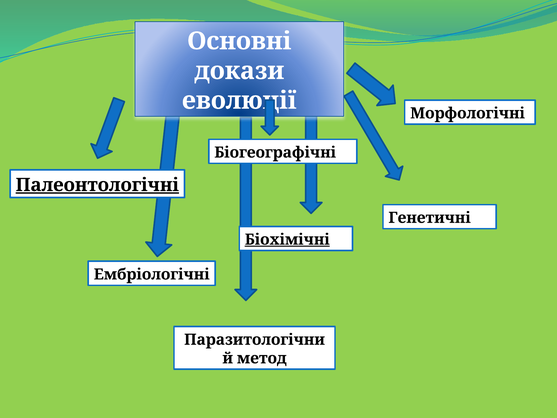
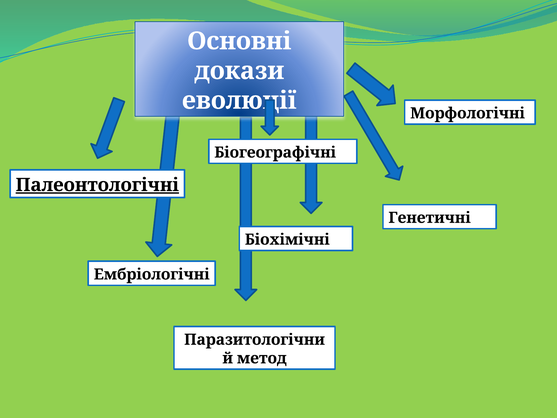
Біохімічні underline: present -> none (287, 239)
